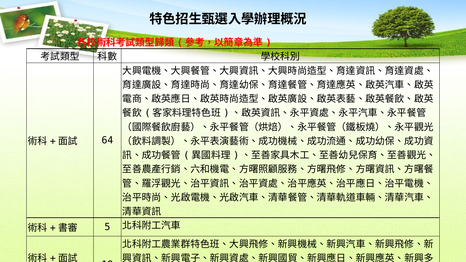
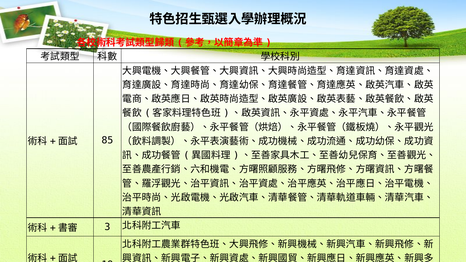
64: 64 -> 85 (107, 140)
5: 5 -> 3 (107, 227)
